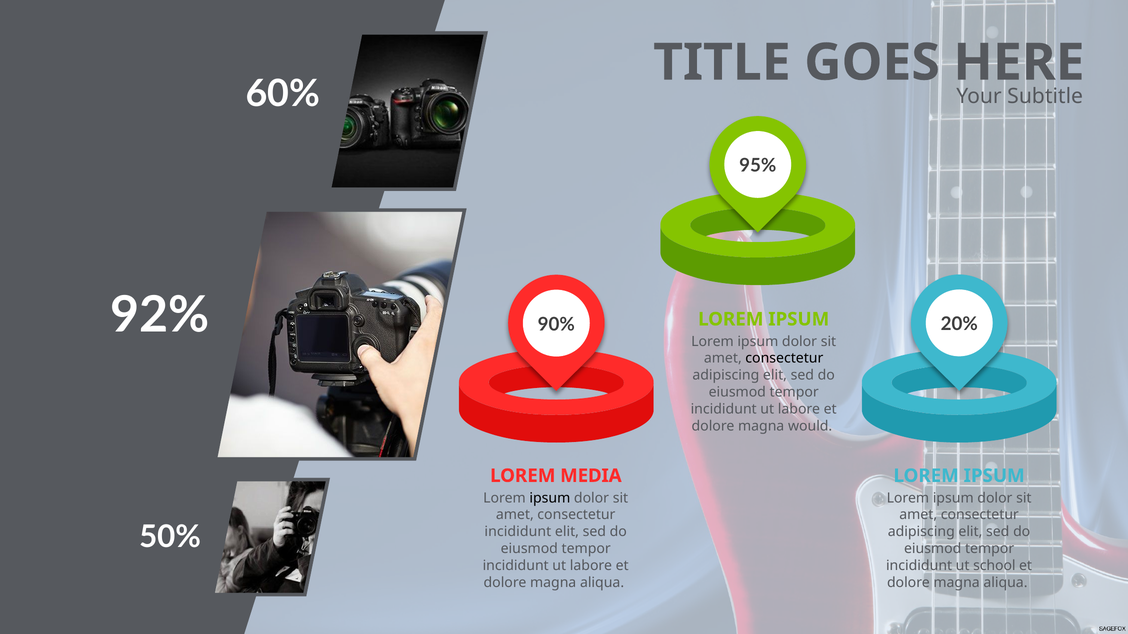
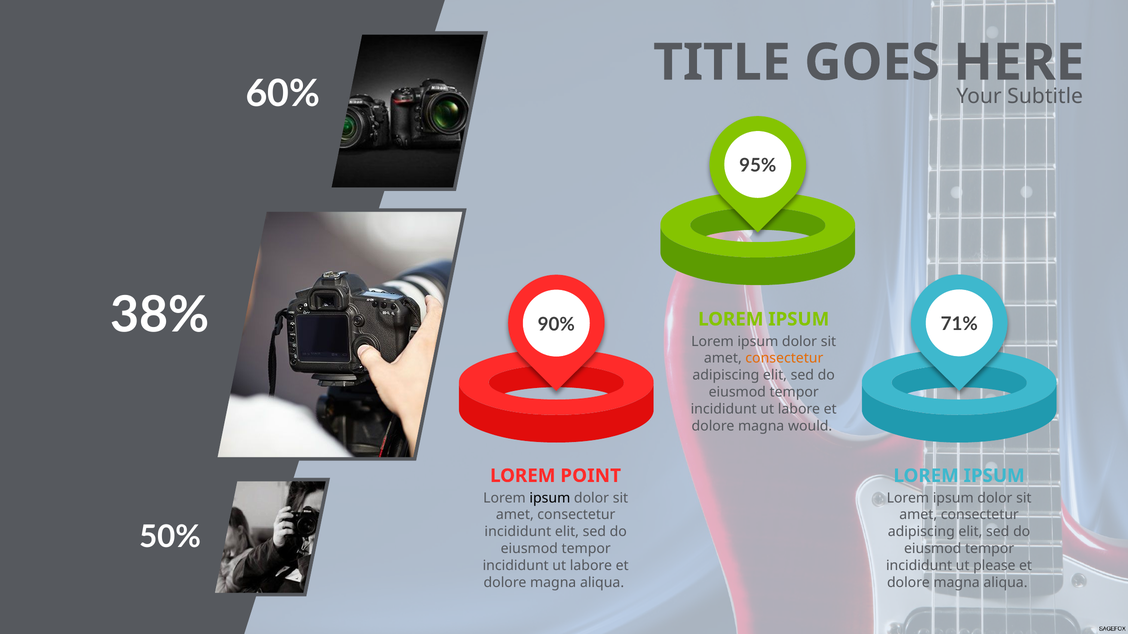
92%: 92% -> 38% (160, 316)
20%: 20% -> 71% (959, 324)
consectetur colour: black -> orange (784, 359)
MEDIA: MEDIA -> POINT (591, 476)
school: school -> please (994, 566)
